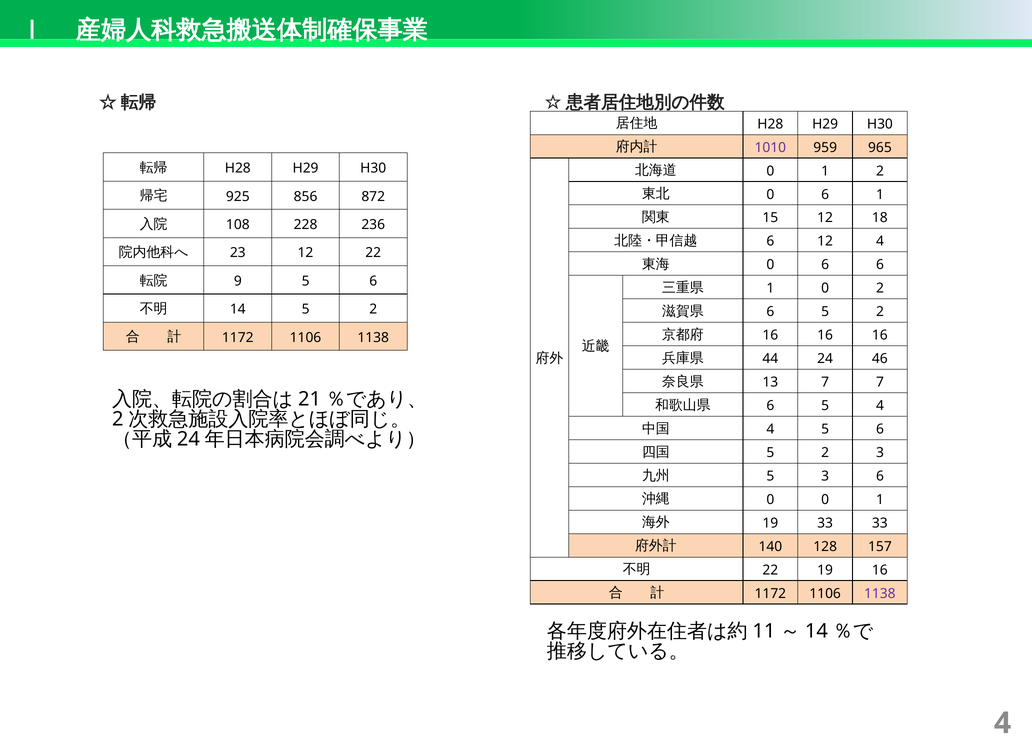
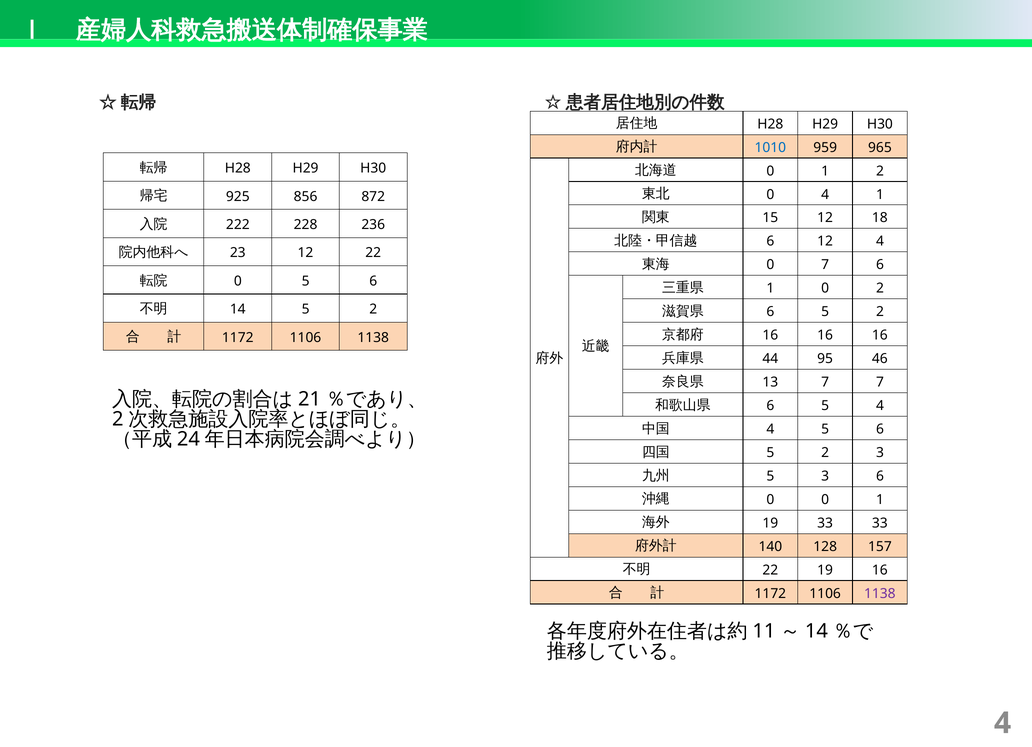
1010 colour: purple -> blue (770, 148)
6: 6 -> 4 (825, 195)
108: 108 -> 222 (238, 225)
6: 6 -> 7 (825, 265)
9: 9 -> 0 (238, 281)
24: 24 -> 95 (825, 359)
